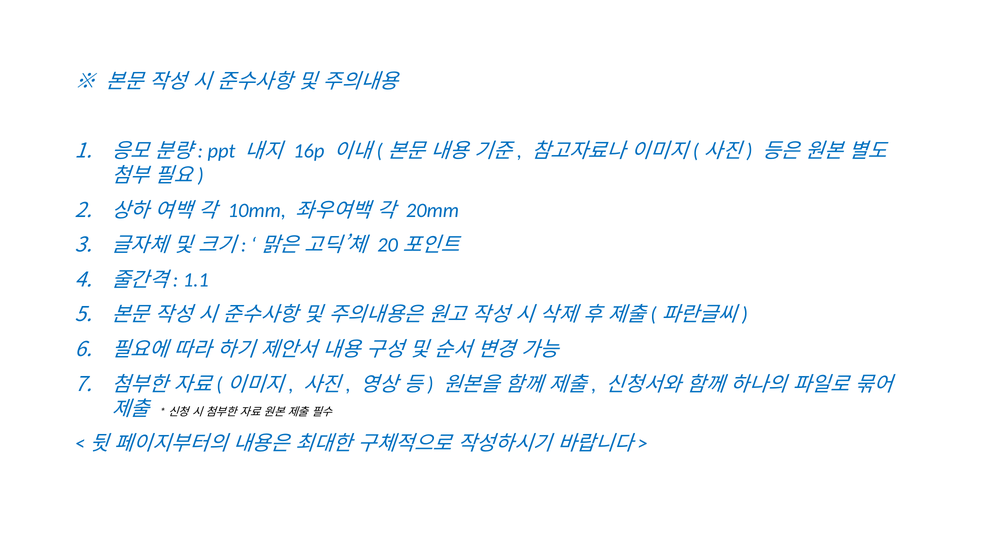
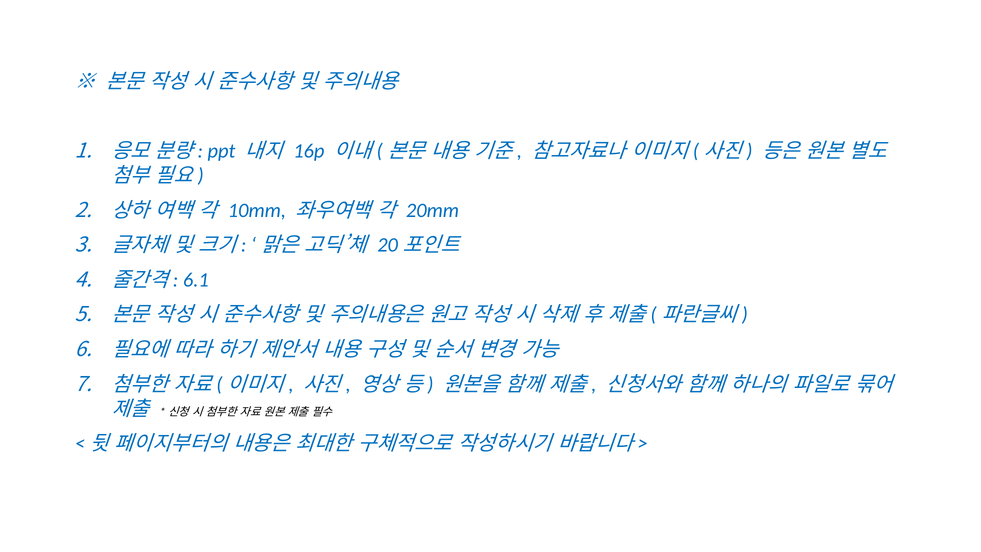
1.1: 1.1 -> 6.1 (196, 280)
